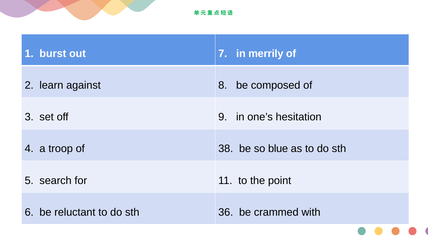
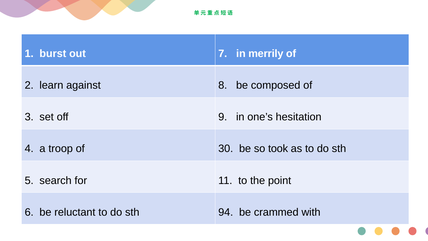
38: 38 -> 30 (226, 149)
blue: blue -> took (278, 149)
36: 36 -> 94 (226, 212)
